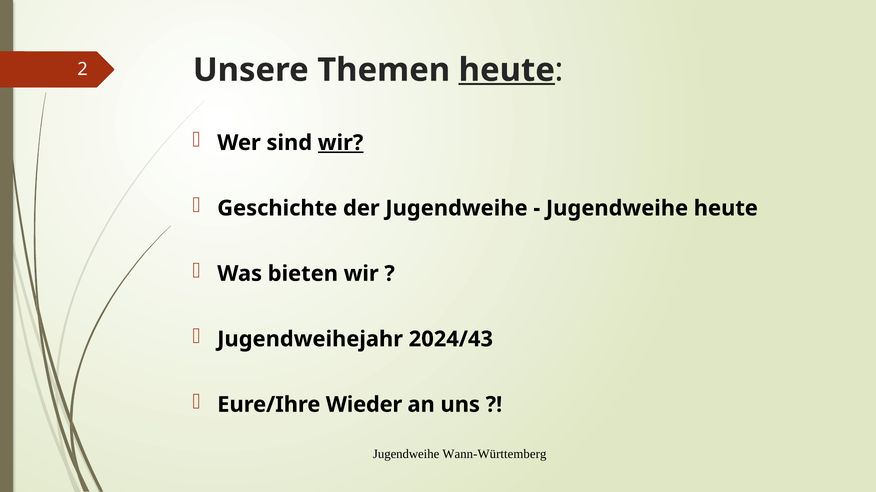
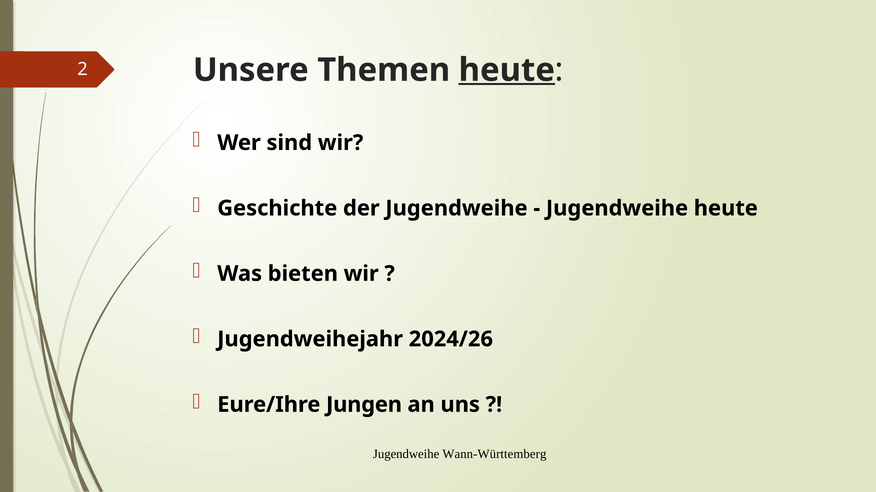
wir underline: present -> none (341, 143)
2024/43: 2024/43 -> 2024/26 (451, 340)
Wieder: Wieder -> Jungen (364, 405)
